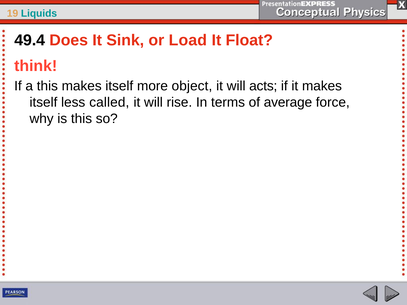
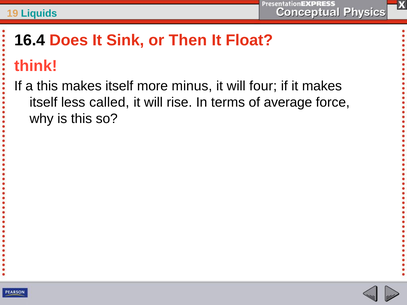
49.4: 49.4 -> 16.4 (30, 40)
Load: Load -> Then (188, 40)
object: object -> minus (192, 86)
acts: acts -> four (263, 86)
